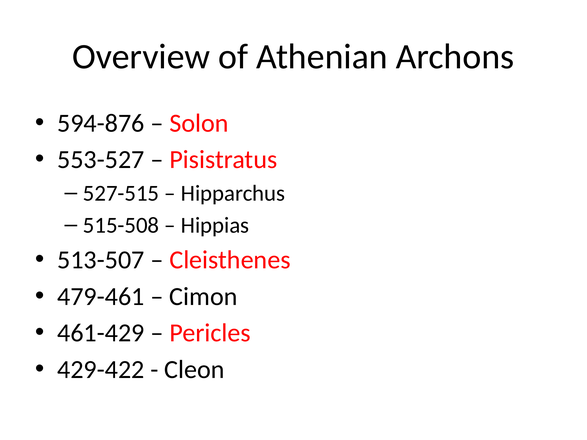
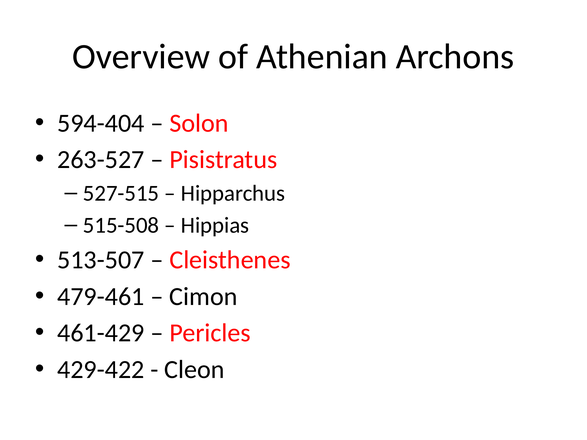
594-876: 594-876 -> 594-404 (101, 123)
553-527: 553-527 -> 263-527 (101, 160)
